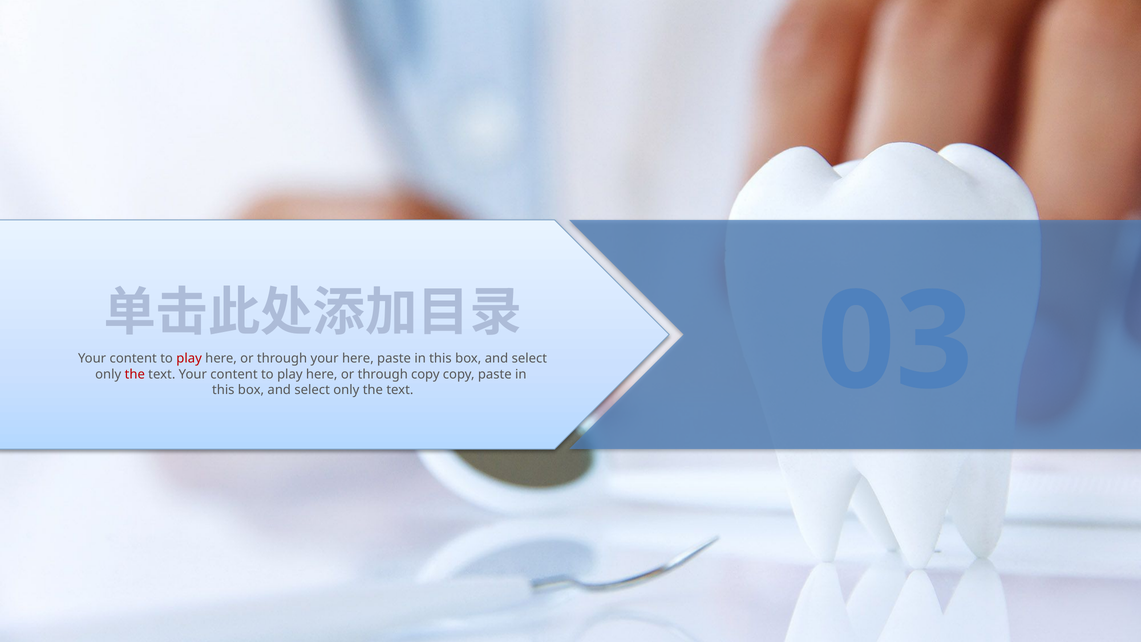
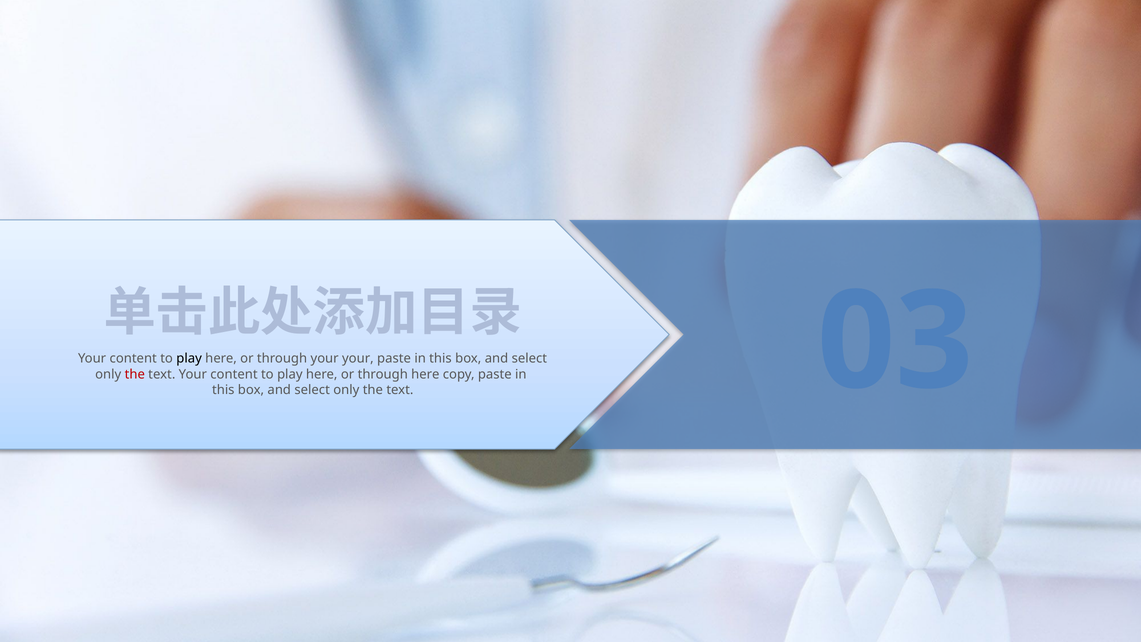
play colour: red -> black (189, 359)
your here: here -> your (358, 359)
through copy: copy -> here (425, 374)
